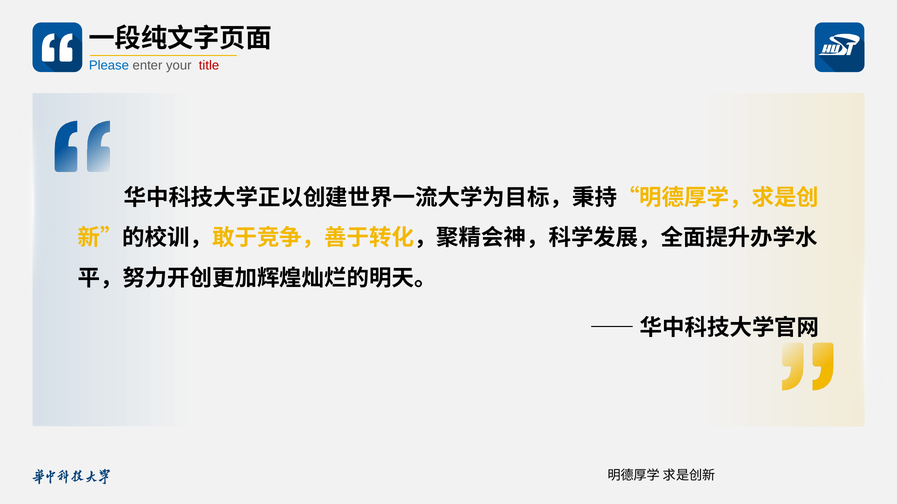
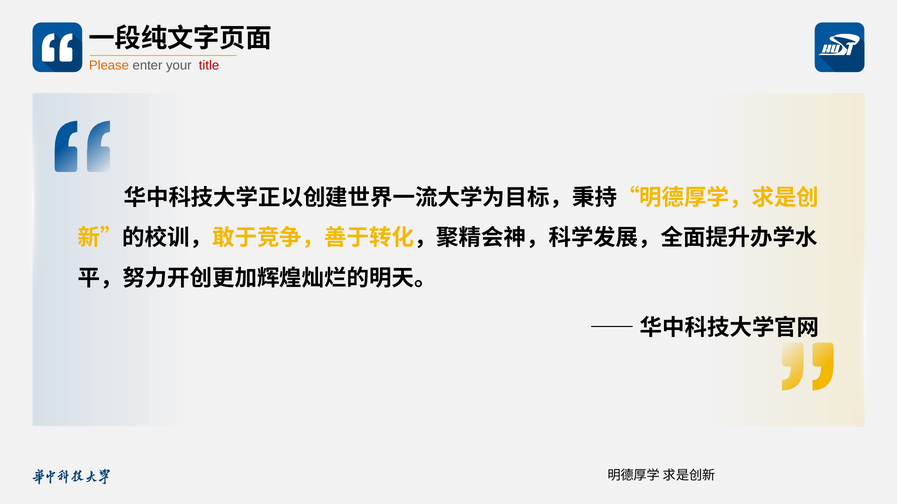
Please colour: blue -> orange (109, 66)
